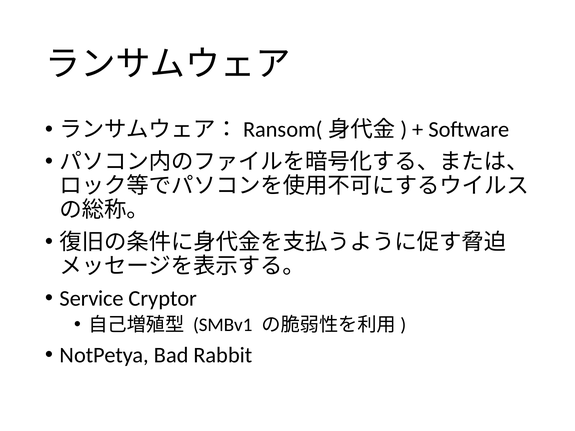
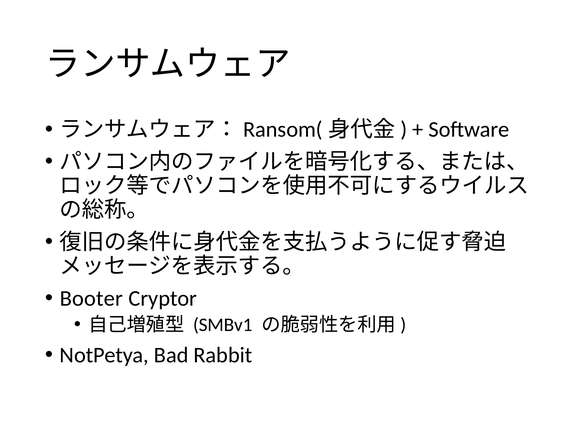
Service: Service -> Booter (91, 299)
